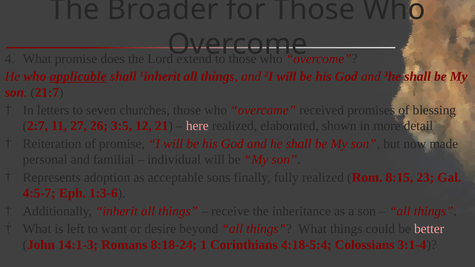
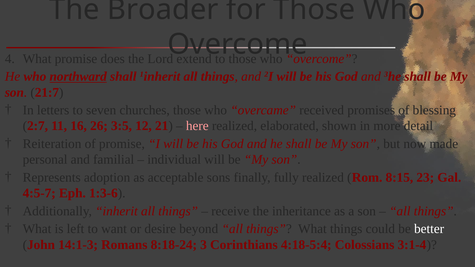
applicable: applicable -> northward (78, 77)
27: 27 -> 16 (79, 126)
better colour: pink -> white (429, 229)
1: 1 -> 3 (204, 245)
